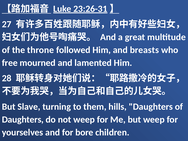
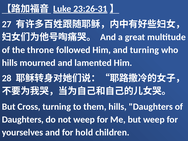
and breasts: breasts -> turning (144, 50)
free: free -> hills (10, 63)
Slave: Slave -> Cross (29, 107)
bore: bore -> hold (84, 132)
